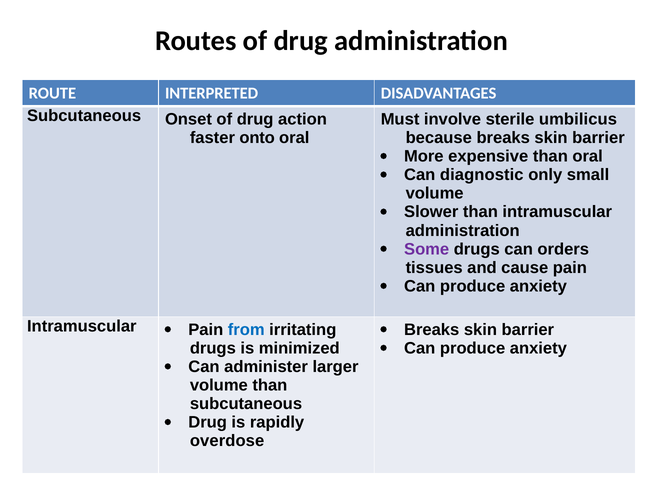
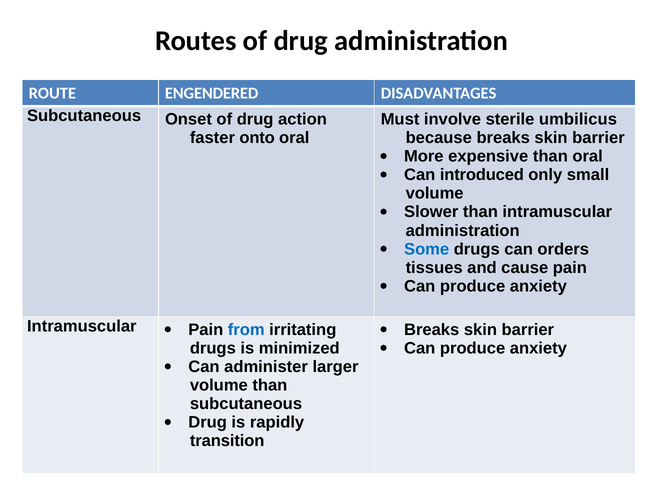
INTERPRETED: INTERPRETED -> ENGENDERED (212, 93)
diagnostic: diagnostic -> introduced (482, 175)
Some colour: purple -> blue (427, 249)
overdose: overdose -> transition (227, 441)
